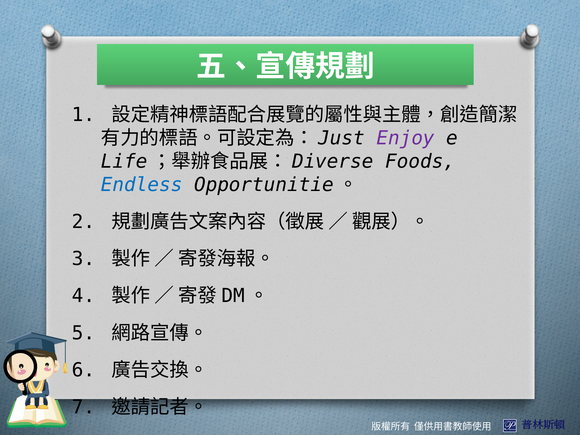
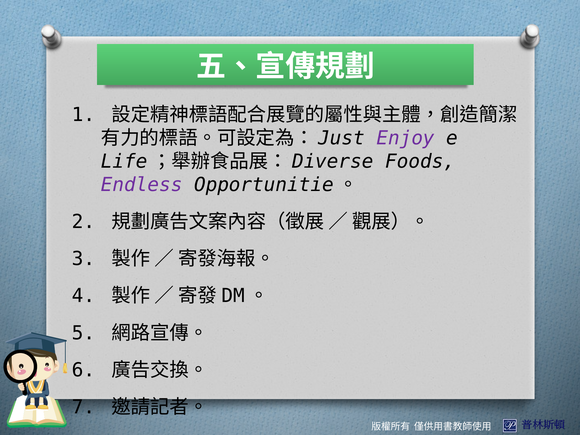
Endless colour: blue -> purple (142, 185)
